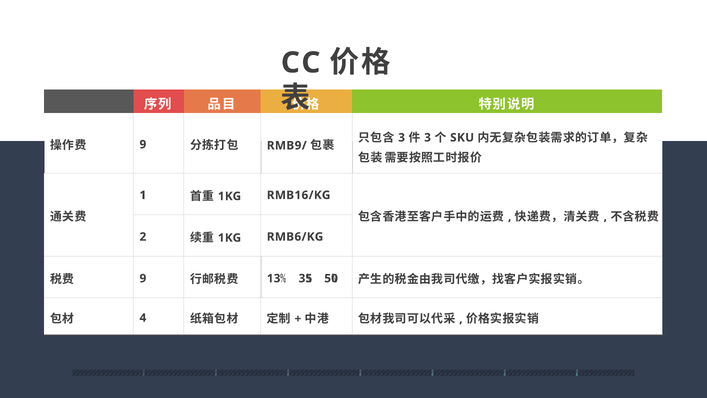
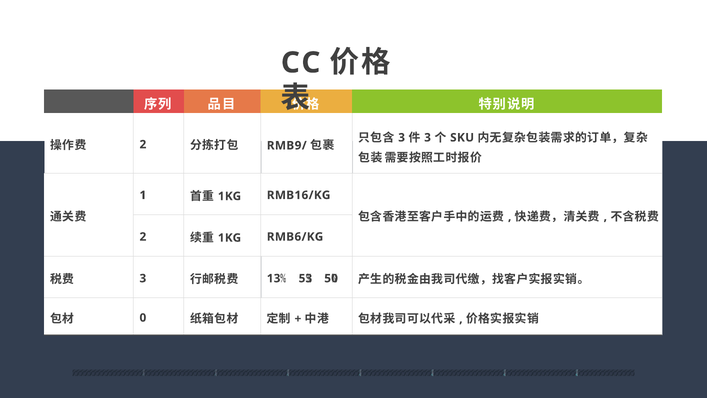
9: 9 -> 2 (143, 144)
9: 9 -> 3 (143, 278)
35: 35 -> 53 (305, 278)
4: 4 -> 0 (143, 318)
